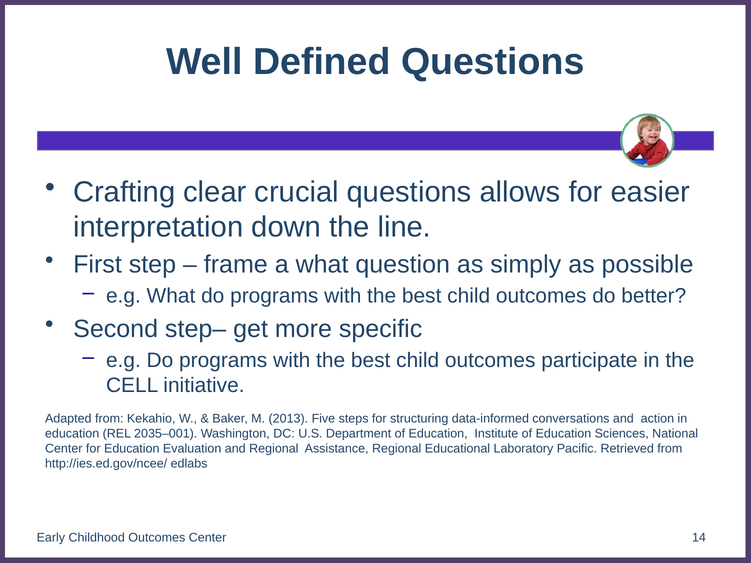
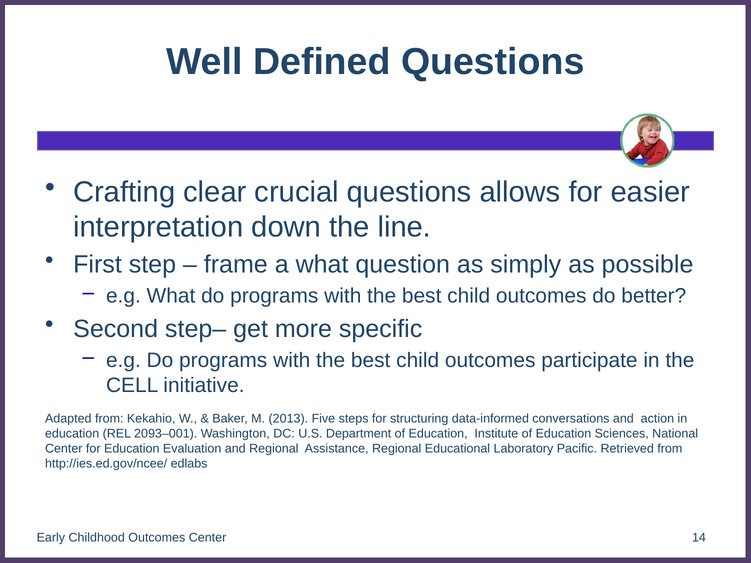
2035–001: 2035–001 -> 2093–001 (166, 434)
